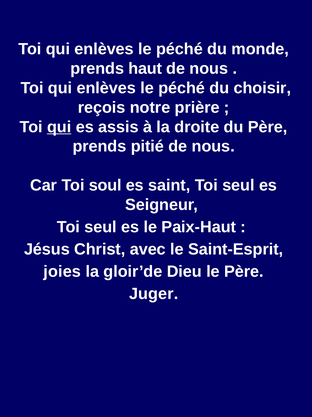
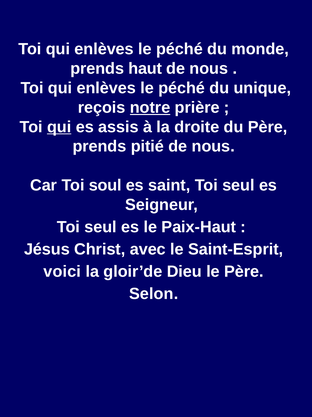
choisir: choisir -> unique (262, 88)
notre underline: none -> present (150, 107)
joies: joies -> voici (62, 271)
Juger: Juger -> Selon (154, 293)
